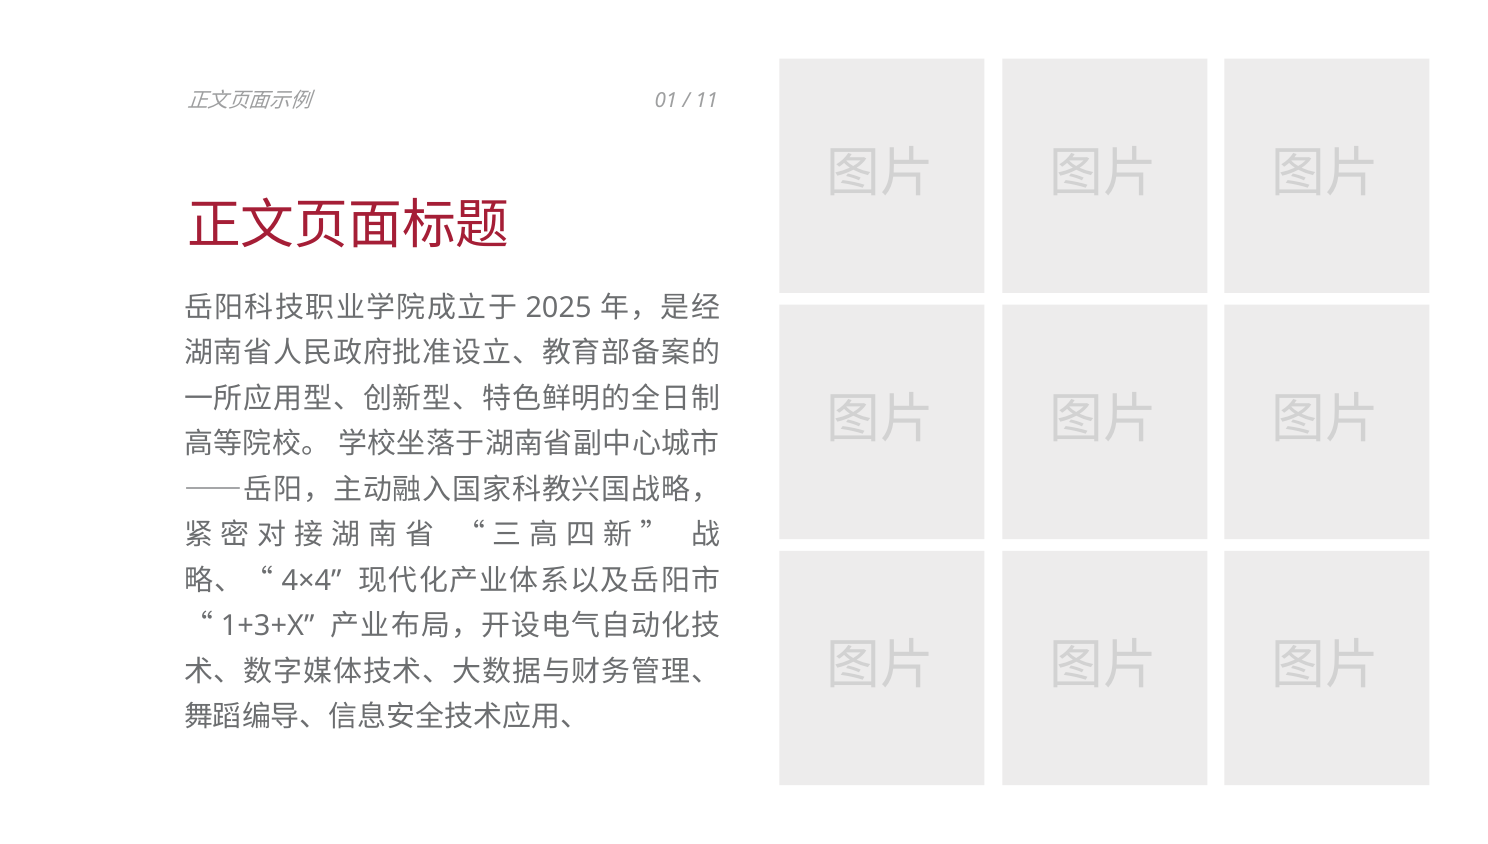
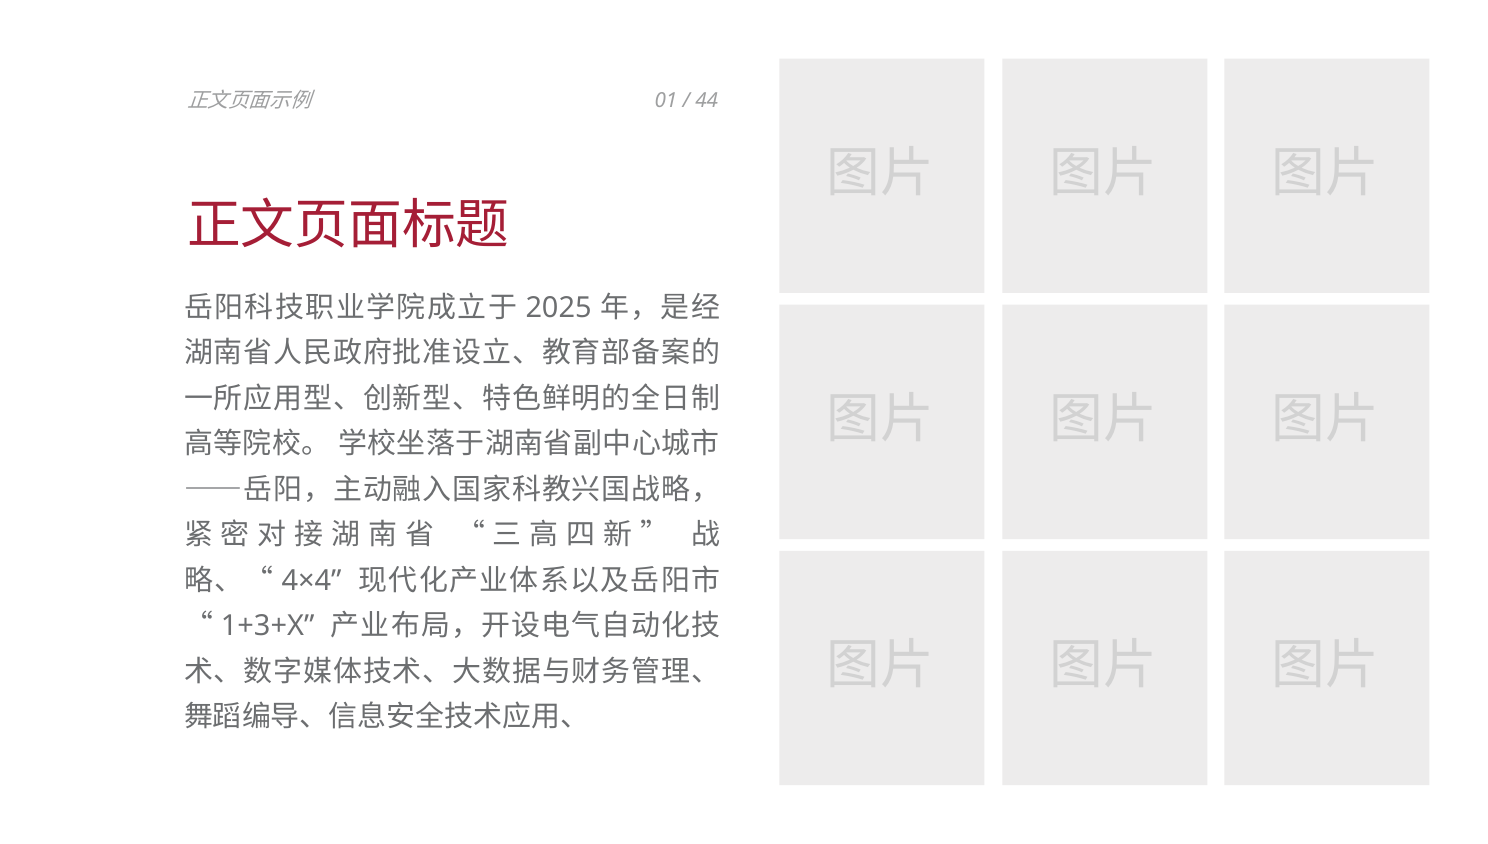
11: 11 -> 44 (707, 101)
